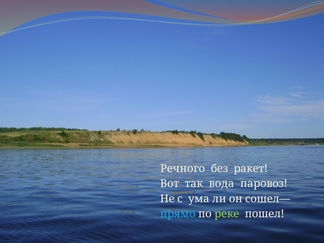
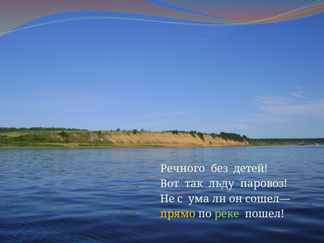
ракет: ракет -> детей (251, 169)
вода: вода -> льду (222, 184)
прямо colour: light blue -> yellow (178, 214)
